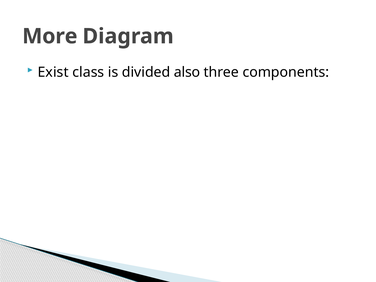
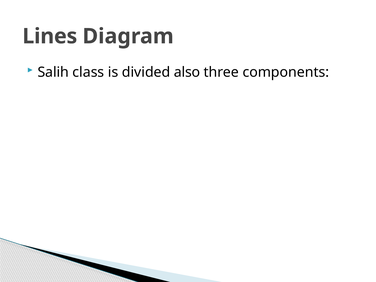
More: More -> Lines (50, 36)
Exist: Exist -> Salih (53, 72)
